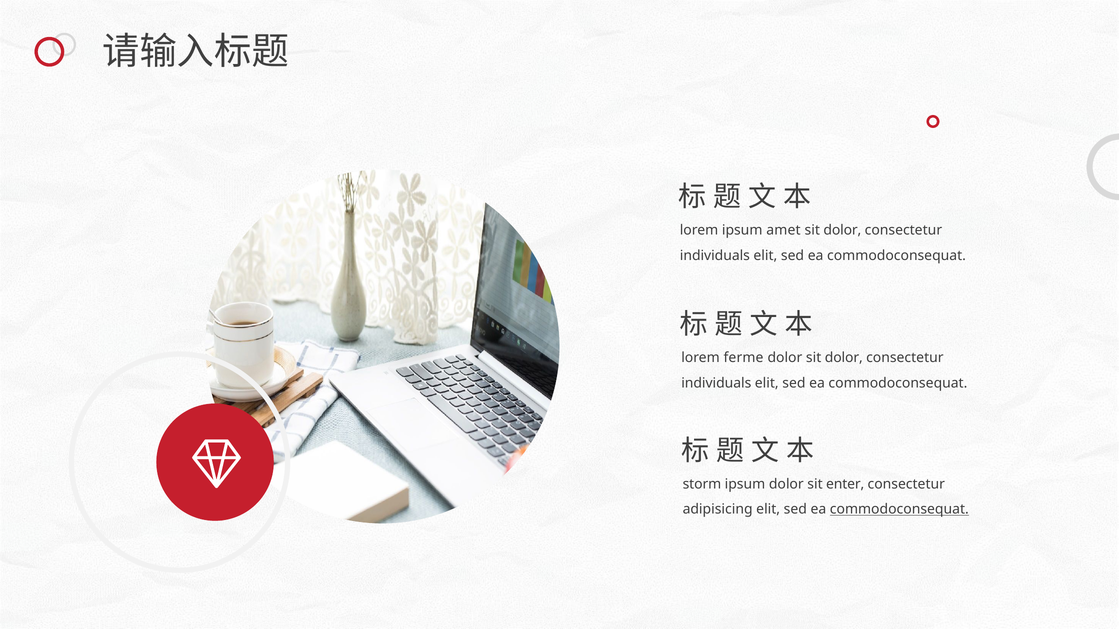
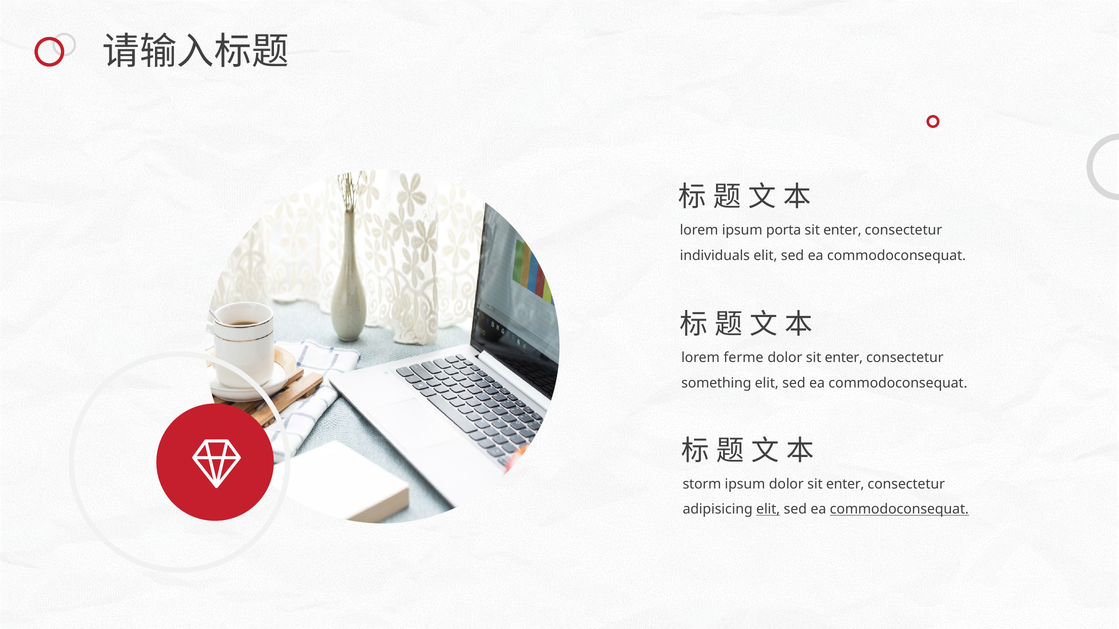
amet: amet -> porta (784, 230)
dolor: dolor -> enter (842, 230)
dolor: dolor -> enter (844, 358)
individuals: individuals -> something (716, 383)
elit underline: none -> present (768, 510)
